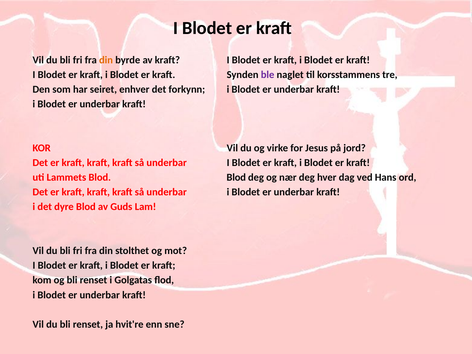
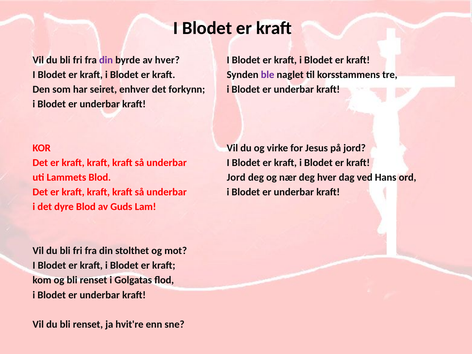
din colour: orange -> purple (106, 60)
av kraft: kraft -> hver (167, 60)
Blod: Blod -> Jord (236, 177)
